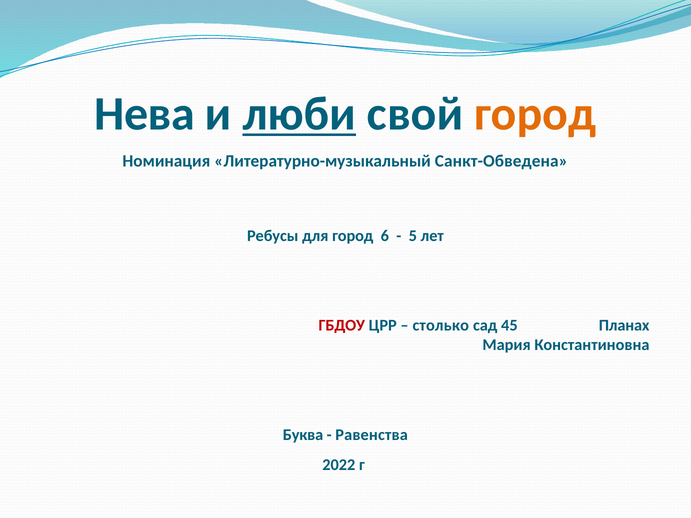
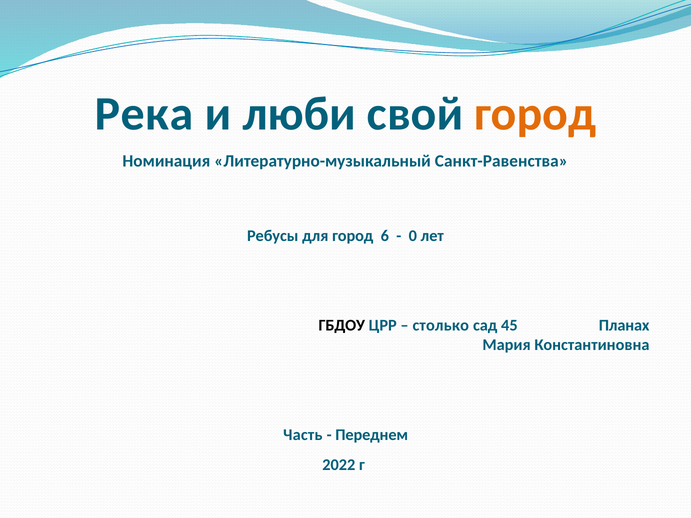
Нева: Нева -> Река (144, 114)
люби underline: present -> none (299, 114)
Санкт-Обведена: Санкт-Обведена -> Санкт-Равенства (501, 161)
5: 5 -> 0 (413, 236)
ГБДОУ colour: red -> black (342, 326)
Буква: Буква -> Часть (303, 435)
Равенства: Равенства -> Переднем (372, 435)
